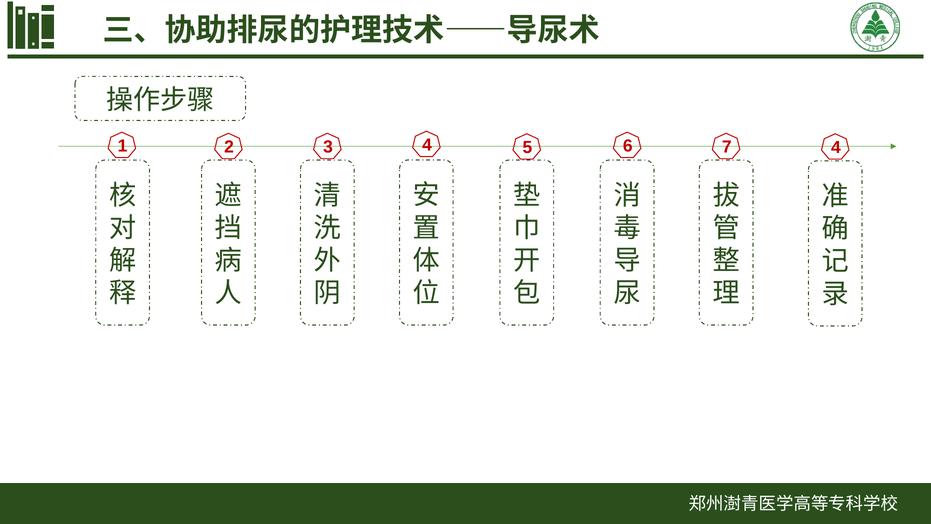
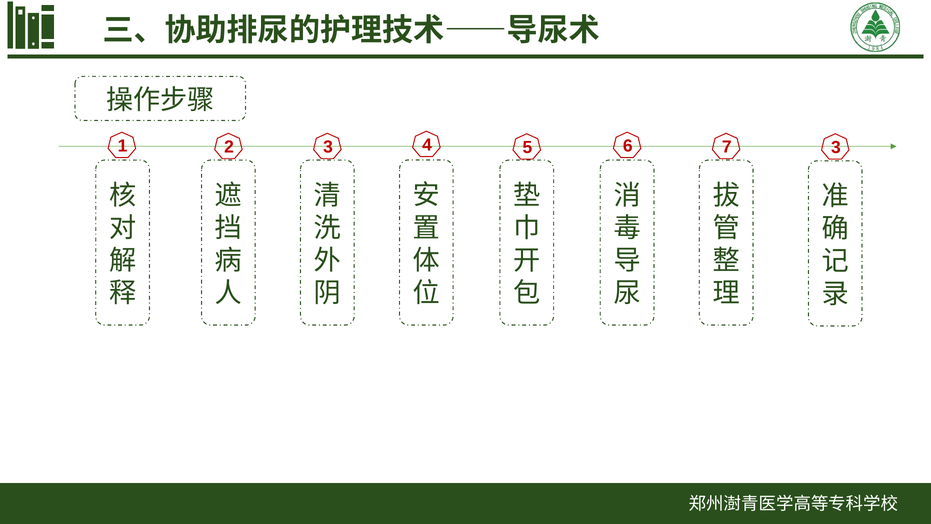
7 4: 4 -> 3 (836, 148)
